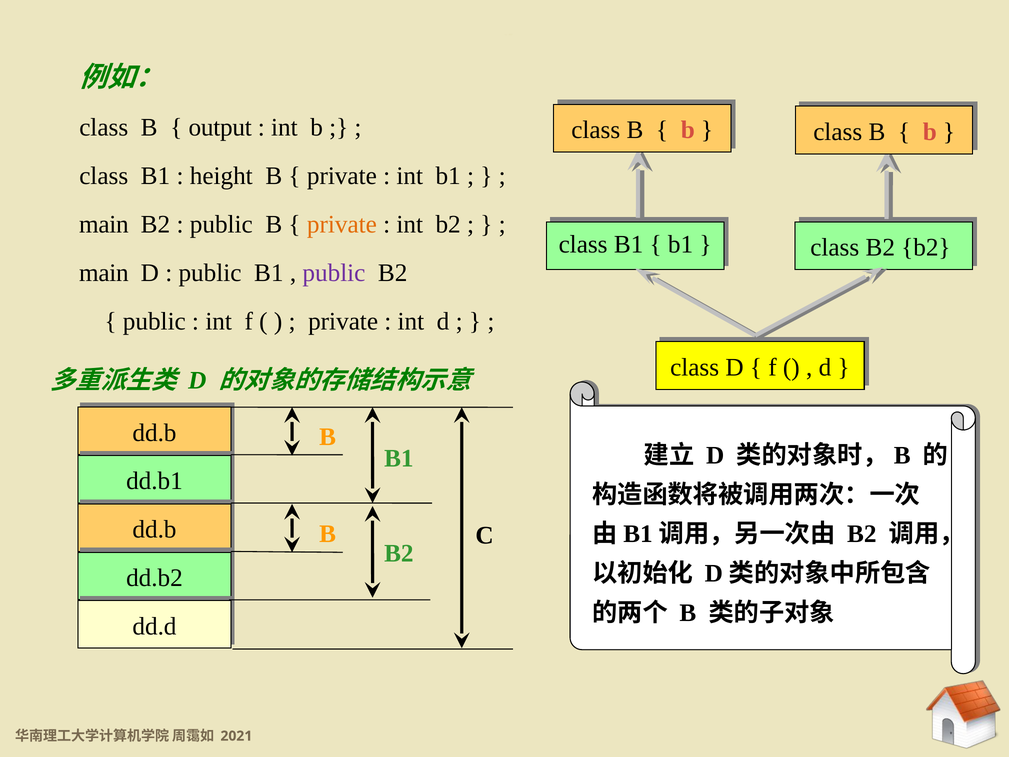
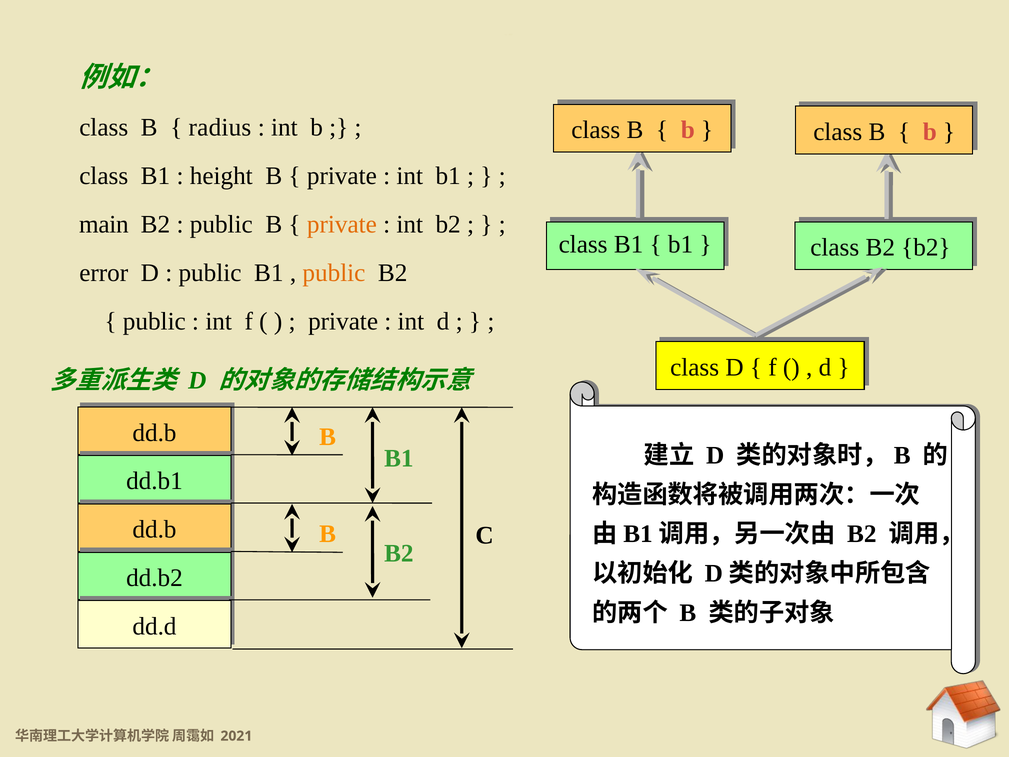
output: output -> radius (220, 128)
main: main -> error (104, 273)
public colour: purple -> orange (334, 273)
